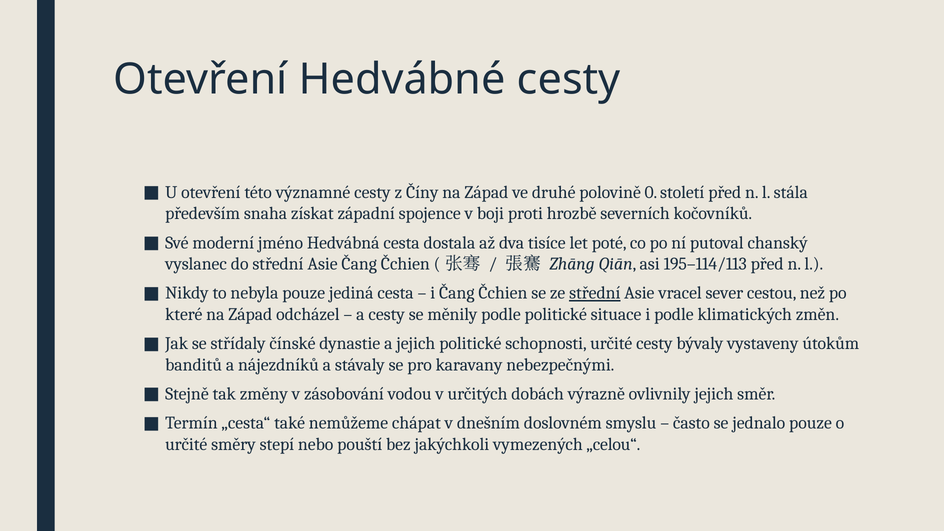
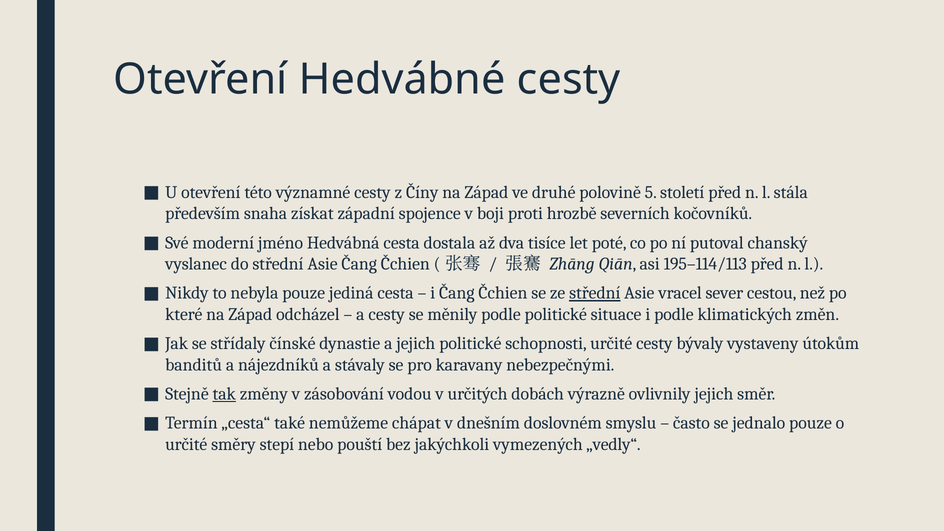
0: 0 -> 5 (651, 192)
tak underline: none -> present (224, 394)
„celou“: „celou“ -> „vedly“ (613, 444)
